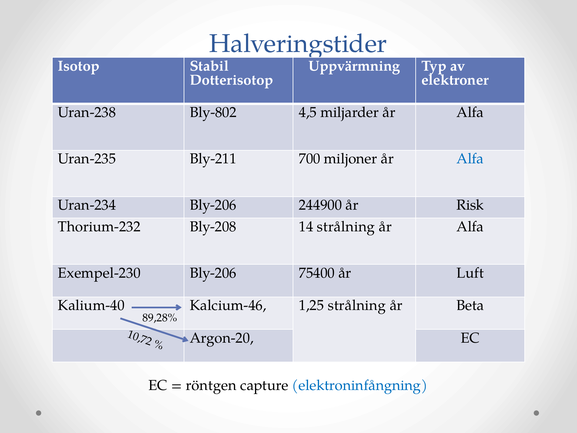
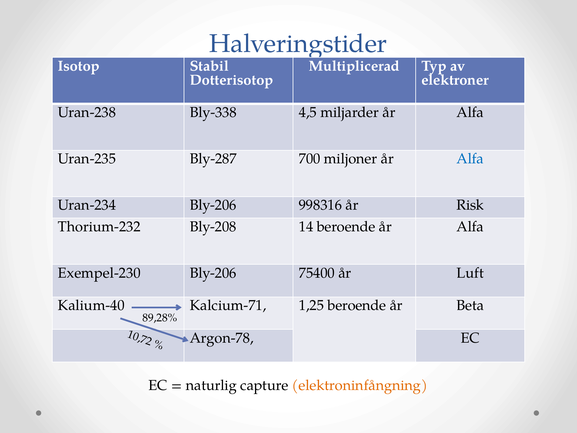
Uppvärmning: Uppvärmning -> Multiplicerad (354, 66)
Bly-802: Bly-802 -> Bly-338 (213, 112)
Bly-211: Bly-211 -> Bly-287 (213, 159)
244900: 244900 -> 998316 (320, 205)
14 strålning: strålning -> beroende (346, 227)
Kalcium-46: Kalcium-46 -> Kalcium-71 (228, 305)
1,25 strålning: strålning -> beroende (357, 305)
Argon-20: Argon-20 -> Argon-78 (222, 338)
röntgen: röntgen -> naturlig (211, 385)
elektroninfångning colour: blue -> orange (360, 385)
